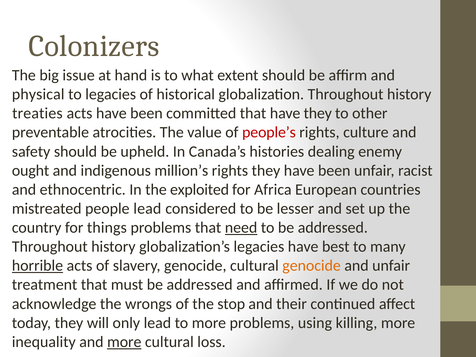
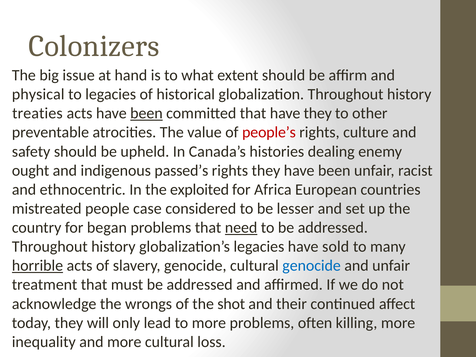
been underline: none -> present (146, 113)
million’s: million’s -> passed’s (181, 171)
people lead: lead -> case (147, 209)
things: things -> began (107, 228)
best: best -> sold (336, 247)
genocide colour: orange -> blue (312, 266)
stop: stop -> shot (231, 304)
using: using -> often (315, 323)
more underline: present -> none (124, 342)
